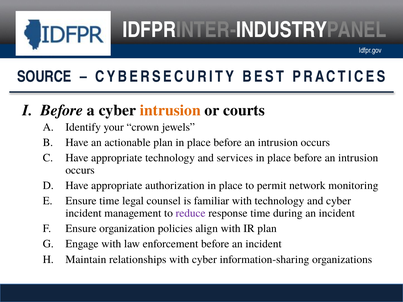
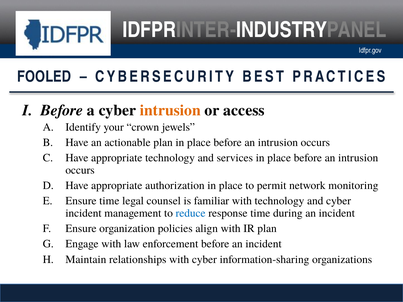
SOURCE: SOURCE -> FOOLED (44, 77)
courts: courts -> access (244, 110)
reduce colour: purple -> blue (191, 213)
